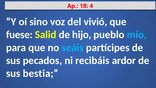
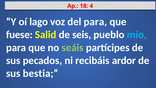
sino: sino -> lago (39, 22)
del vivió: vivió -> para (95, 22)
hijo: hijo -> seis (82, 35)
seáis colour: light blue -> light green (73, 47)
